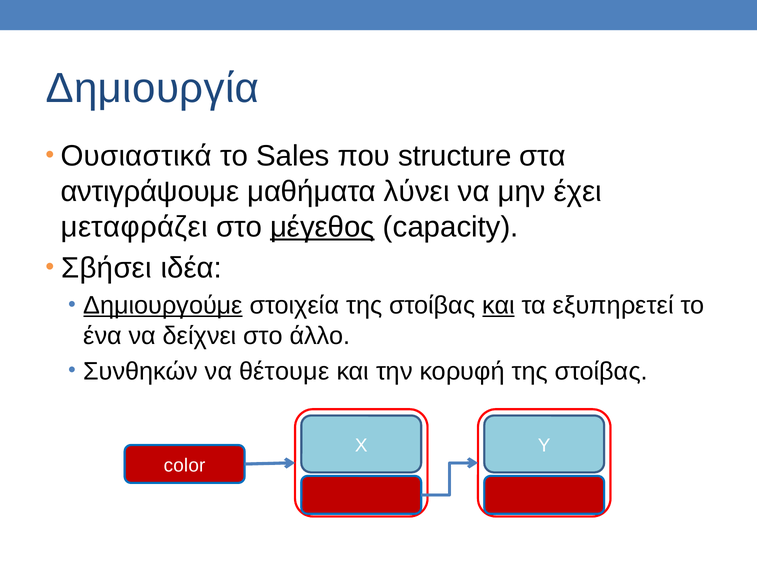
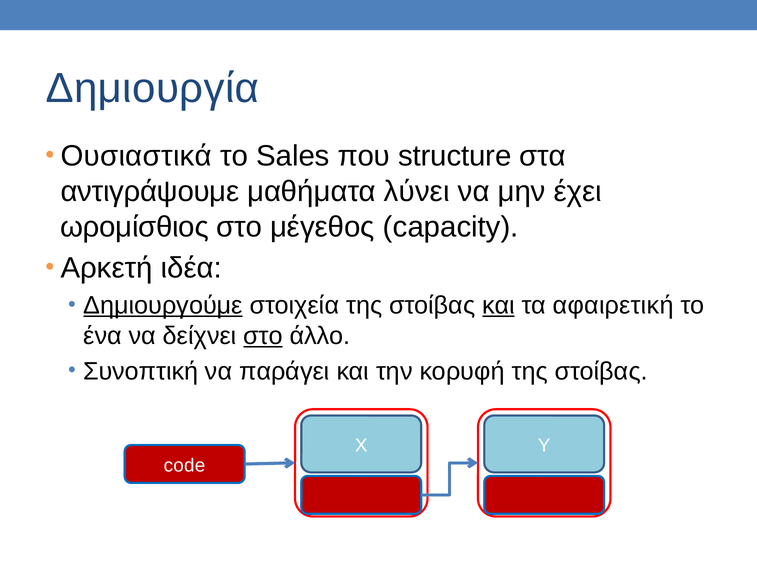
μεταφράζει: μεταφράζει -> ωρομίσθιος (134, 227)
μέγεθος underline: present -> none (322, 227)
Σβήσει: Σβήσει -> Αρκετή (107, 268)
εξυπηρετεί: εξυπηρετεί -> αφαιρετική (613, 305)
στο underline: none -> present (263, 336)
Συνθηκών: Συνθηκών -> Συνοπτική (141, 371)
θέτουμε: θέτουμε -> παράγει (284, 371)
color: color -> code (185, 465)
